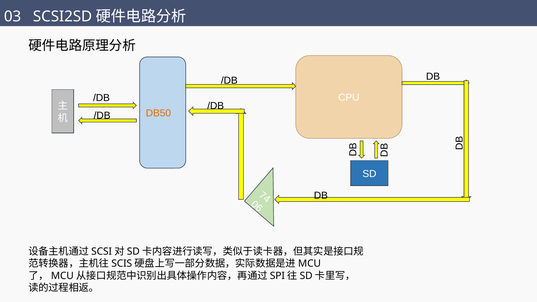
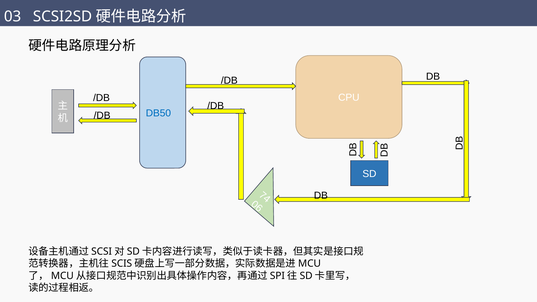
DB50 colour: orange -> blue (158, 113)
